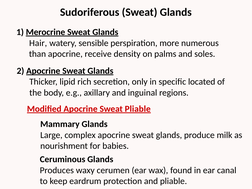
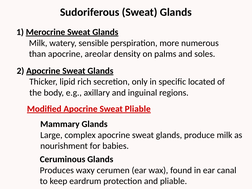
Hair: Hair -> Milk (38, 43)
receive: receive -> areolar (98, 54)
